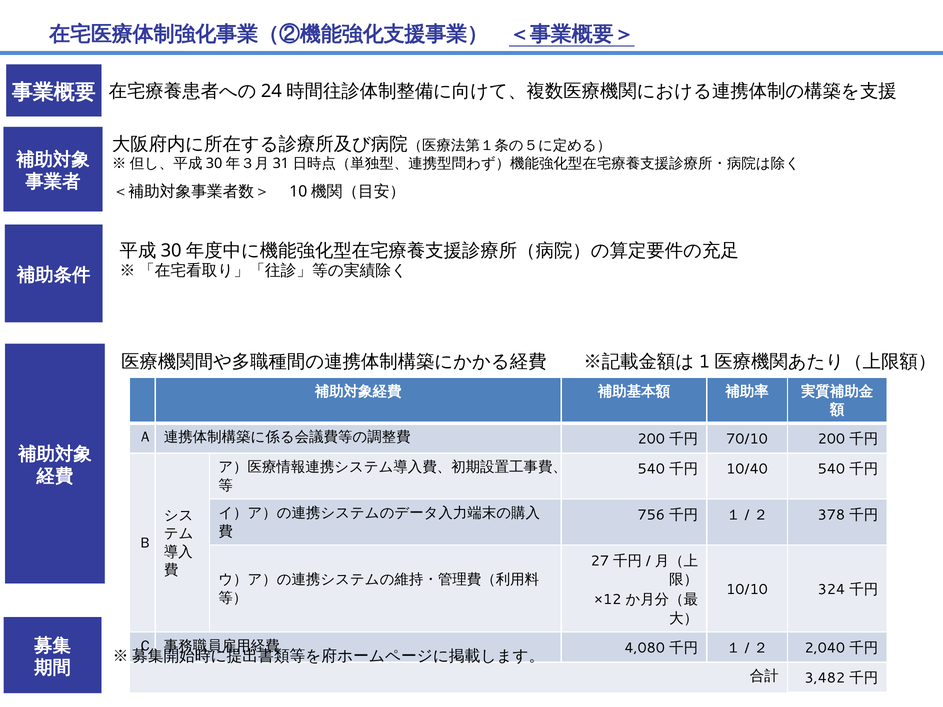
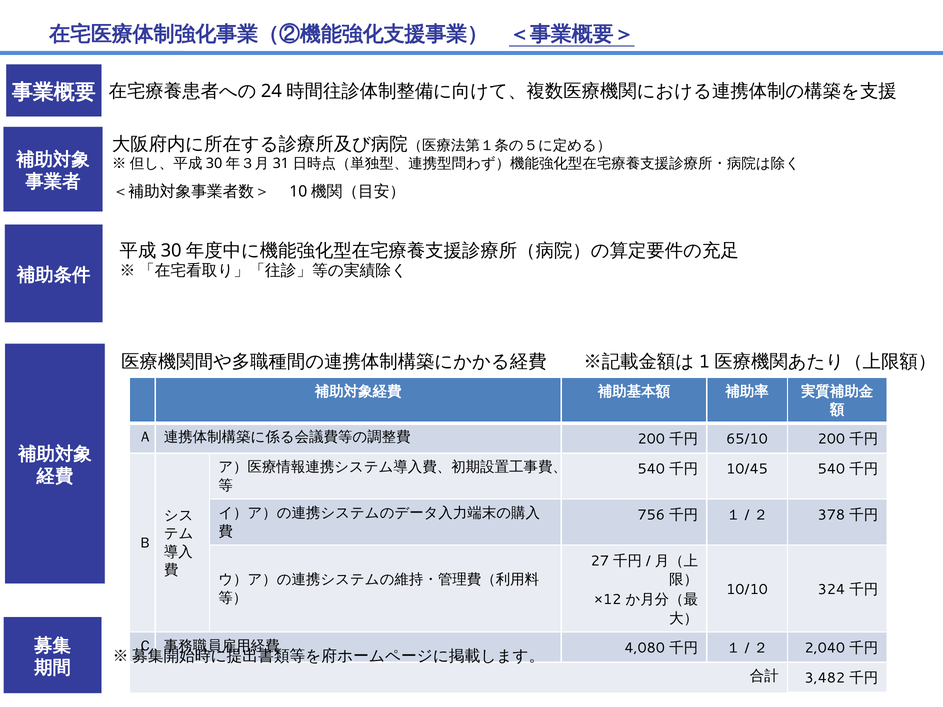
70/10: 70/10 -> 65/10 (747, 439)
10/40: 10/40 -> 10/45 (747, 469)
